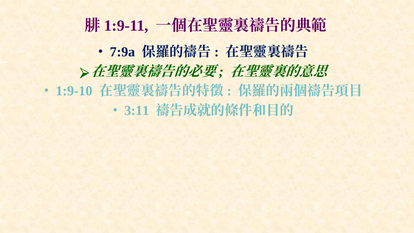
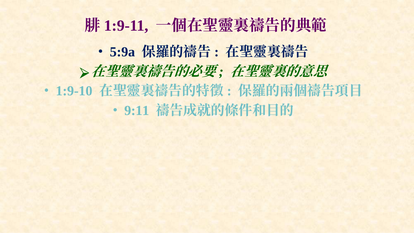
7:9a: 7:9a -> 5:9a (122, 52)
3:11: 3:11 -> 9:11 (137, 111)
